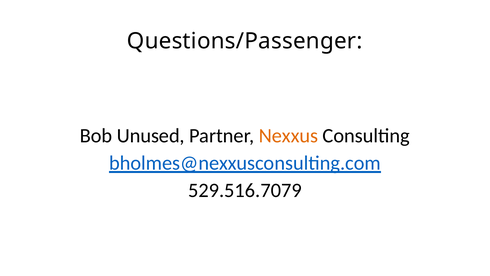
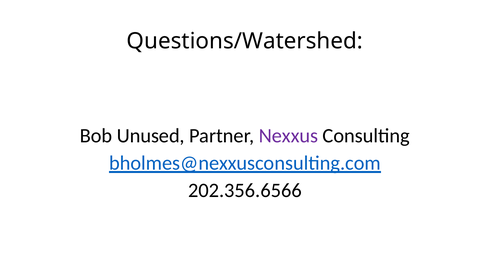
Questions/Passenger: Questions/Passenger -> Questions/Watershed (245, 41)
Nexxus colour: orange -> purple (288, 136)
529.516.7079: 529.516.7079 -> 202.356.6566 (245, 190)
